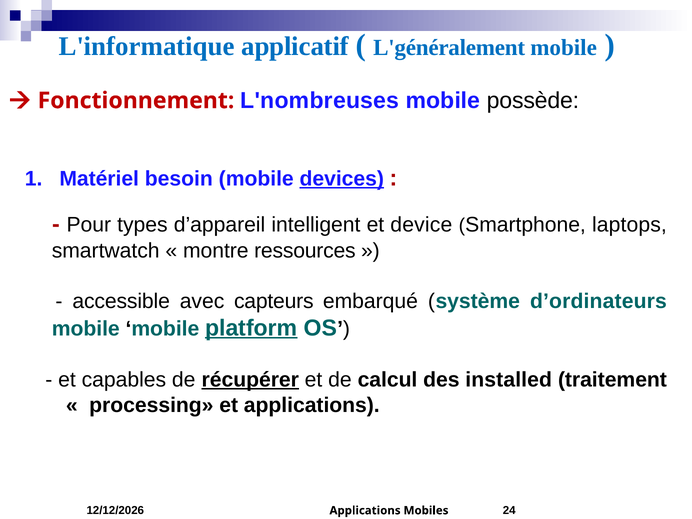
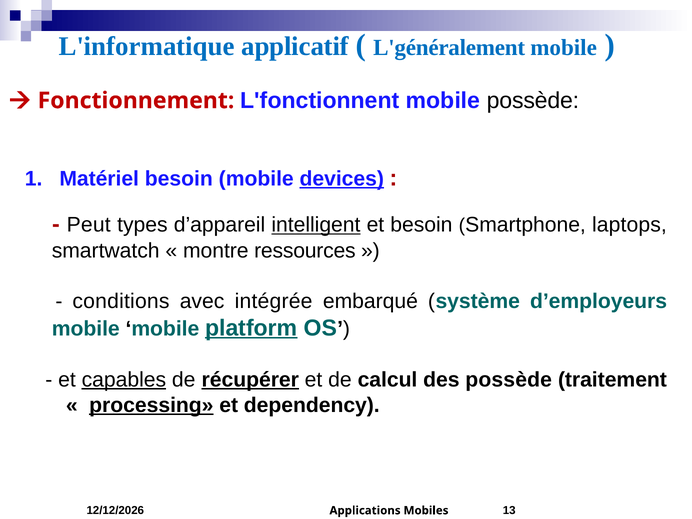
L'nombreuses: L'nombreuses -> L'fonctionnent (320, 101)
Pour: Pour -> Peut (89, 225)
intelligent underline: none -> present (316, 225)
et device: device -> besoin (421, 225)
accessible: accessible -> conditions (121, 301)
capteurs: capteurs -> intégrée (274, 301)
d’ordinateurs: d’ordinateurs -> d’employeurs (599, 301)
capables underline: none -> present (124, 380)
des installed: installed -> possède (509, 380)
processing underline: none -> present (151, 405)
et applications: applications -> dependency (312, 405)
24: 24 -> 13 (509, 511)
